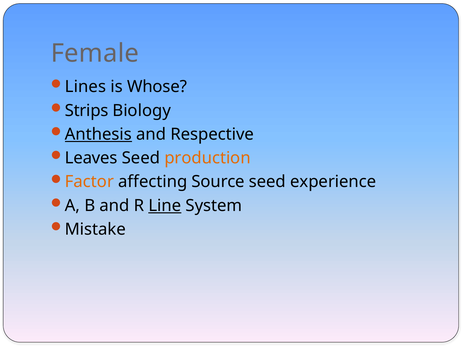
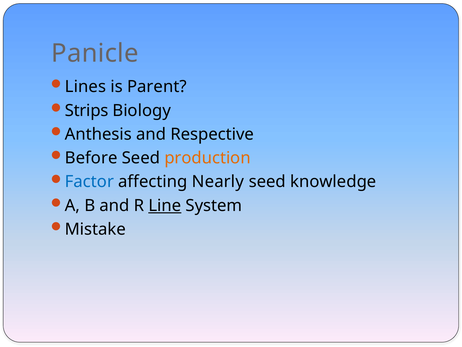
Female: Female -> Panicle (95, 53)
Whose: Whose -> Parent (157, 87)
Anthesis underline: present -> none (98, 134)
Leaves: Leaves -> Before (91, 158)
Factor colour: orange -> blue (89, 182)
Source: Source -> Nearly (218, 182)
experience: experience -> knowledge (333, 182)
